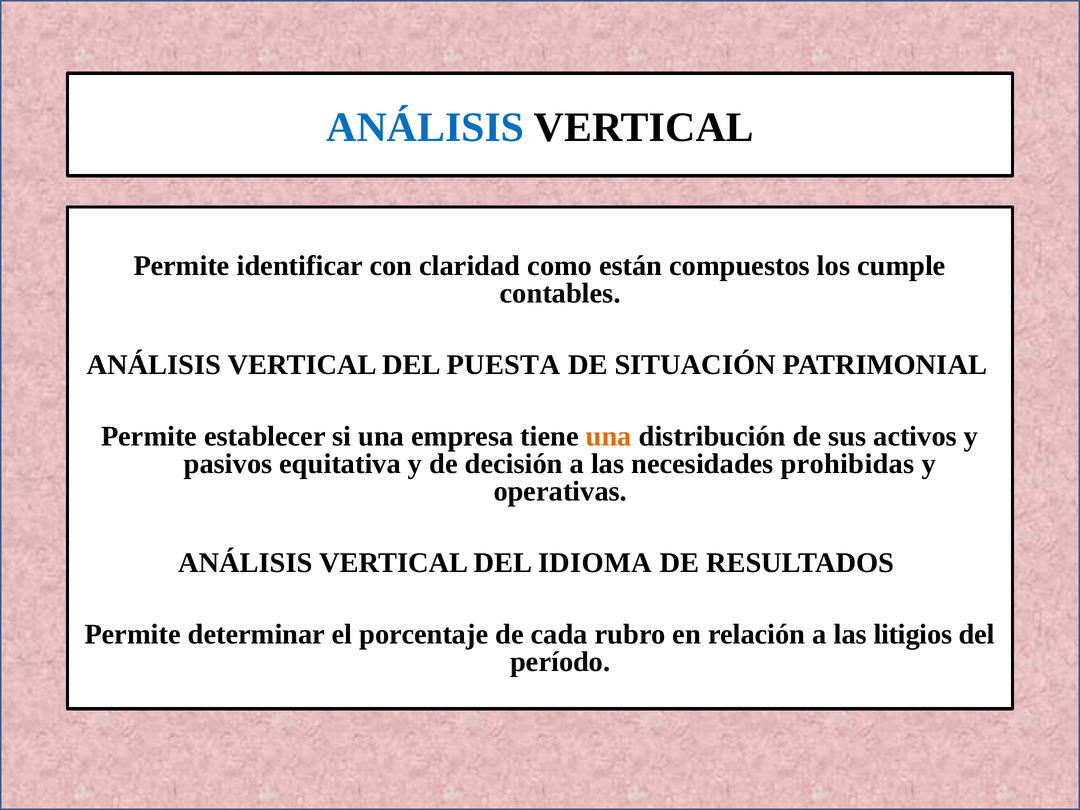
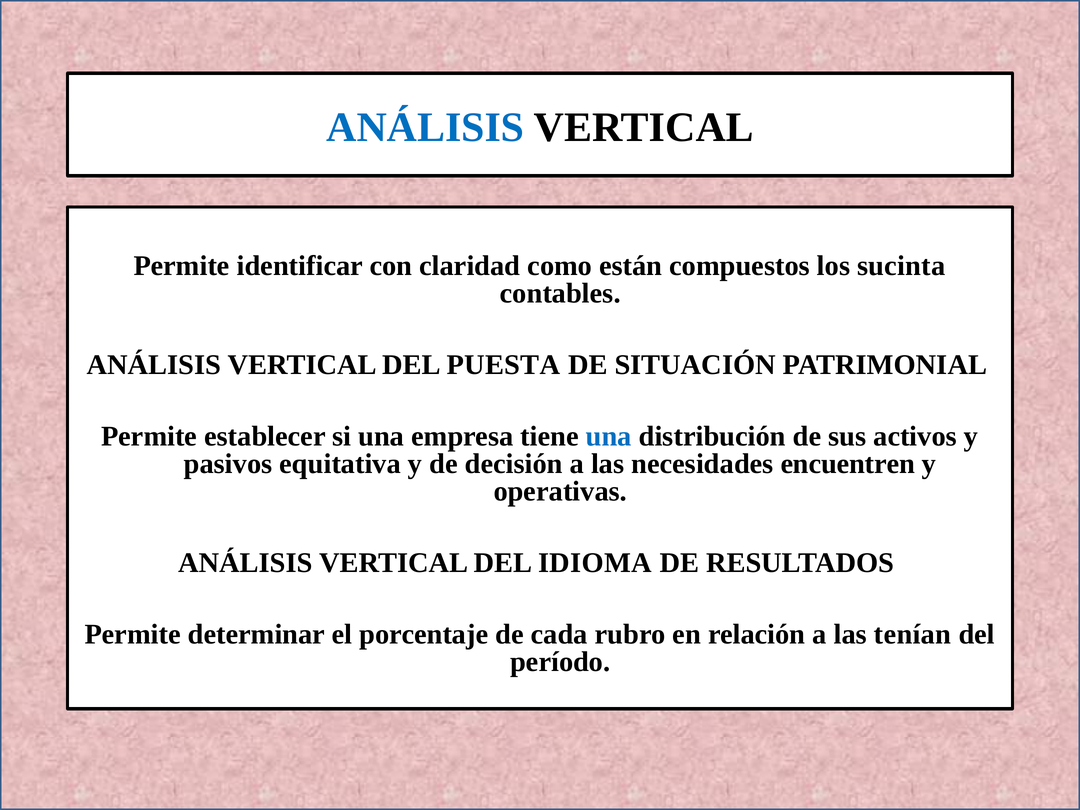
cumple: cumple -> sucinta (901, 266)
una colour: orange -> blue (609, 436)
prohibidas: prohibidas -> encuentren (848, 464)
litigios: litigios -> tenían (913, 634)
